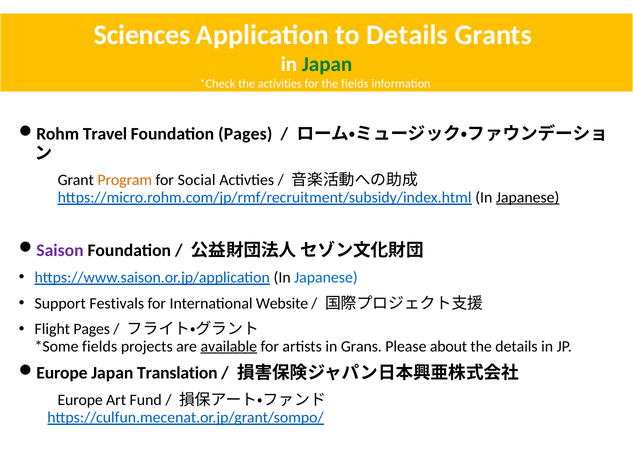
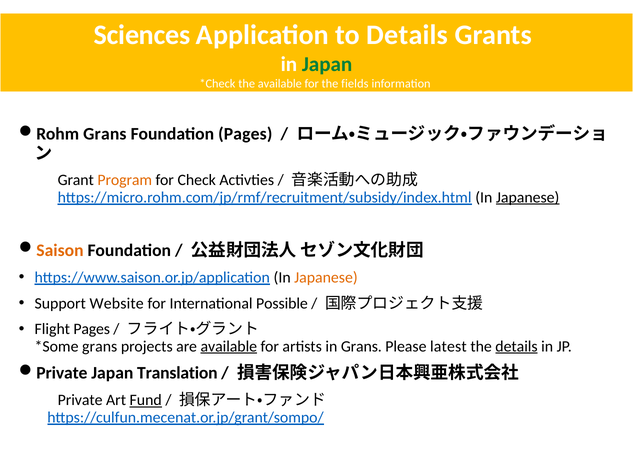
the activities: activities -> available (280, 84)
Rohm Travel: Travel -> Grans (105, 134)
Social: Social -> Check (197, 180)
Saison colour: purple -> orange (60, 250)
Japanese colour: blue -> orange (326, 277)
Festivals: Festivals -> Website (117, 303)
Website: Website -> Possible (282, 303)
fields: fields -> grans (100, 346)
about: about -> latest (448, 346)
details underline: none -> present (517, 346)
Europe: Europe -> Private (62, 373)
Europe: Europe -> Private (80, 400)
Fund underline: none -> present (146, 400)
